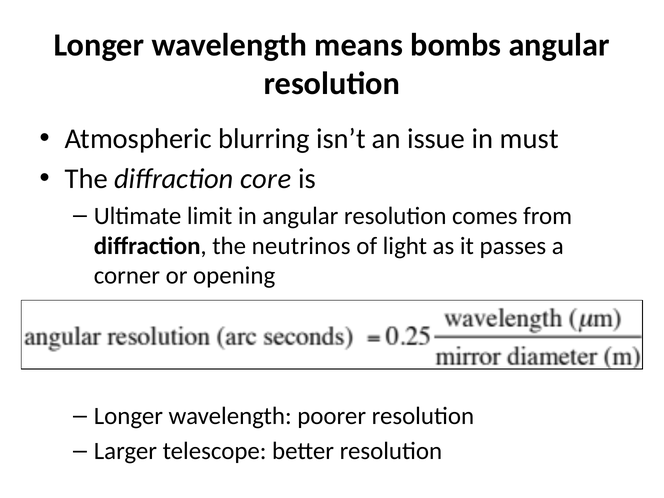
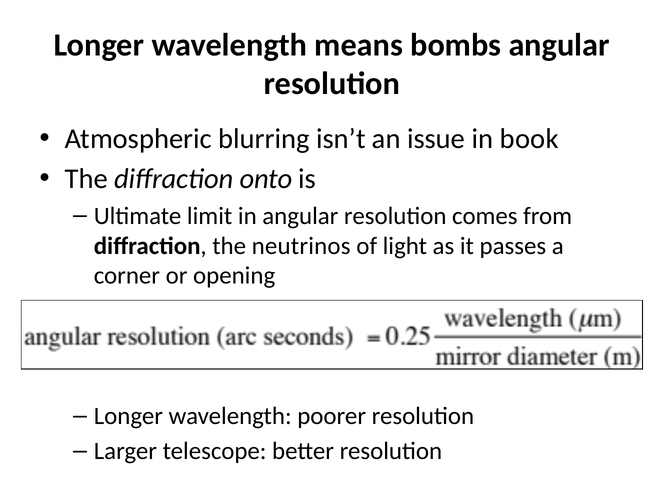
must: must -> book (529, 139)
core: core -> onto (266, 179)
